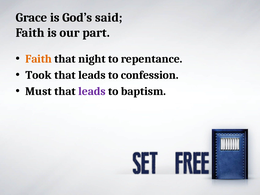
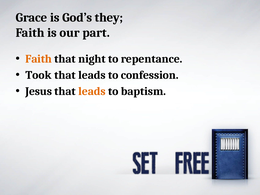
said: said -> they (109, 18)
Must: Must -> Jesus (39, 91)
leads colour: purple -> orange (92, 91)
